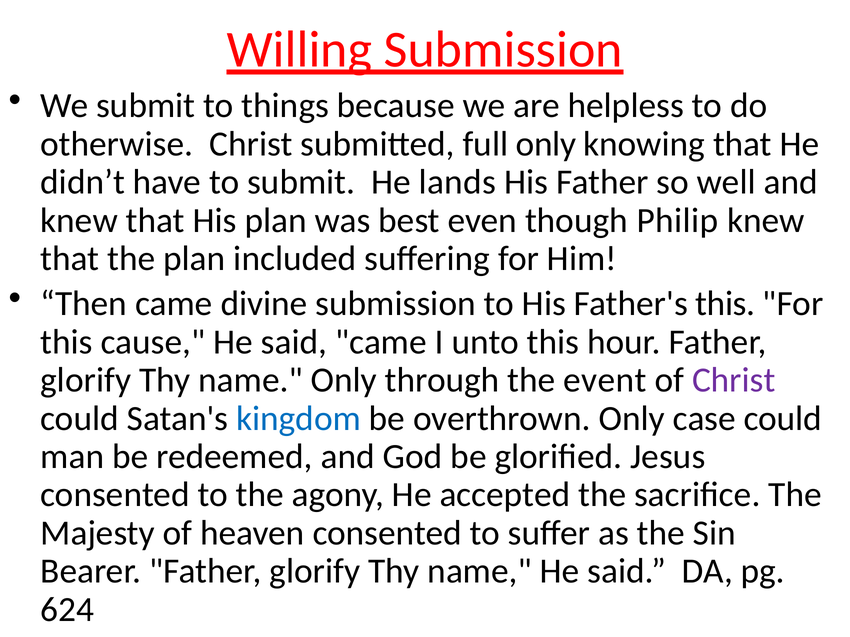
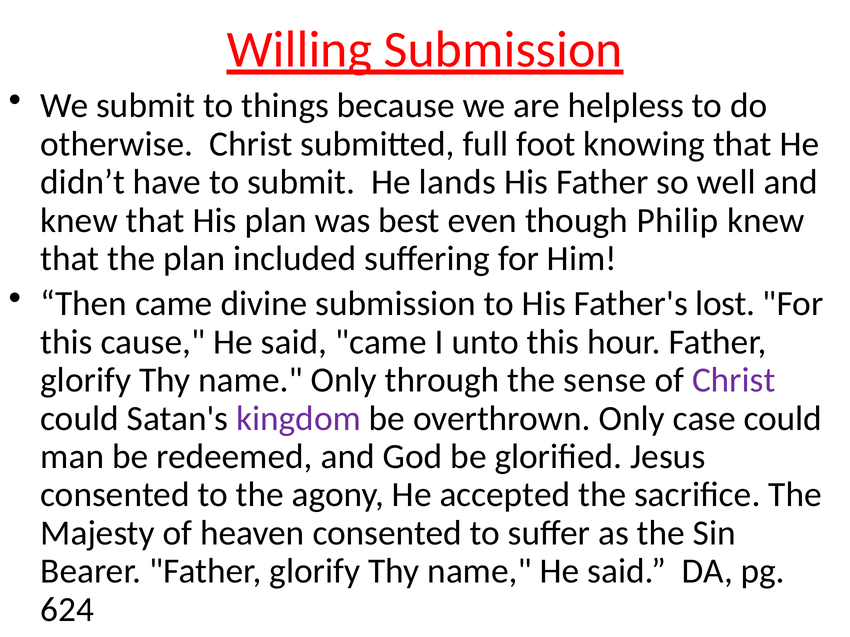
full only: only -> foot (546, 144)
Father's this: this -> lost (725, 304)
event: event -> sense (605, 380)
kingdom colour: blue -> purple (299, 419)
